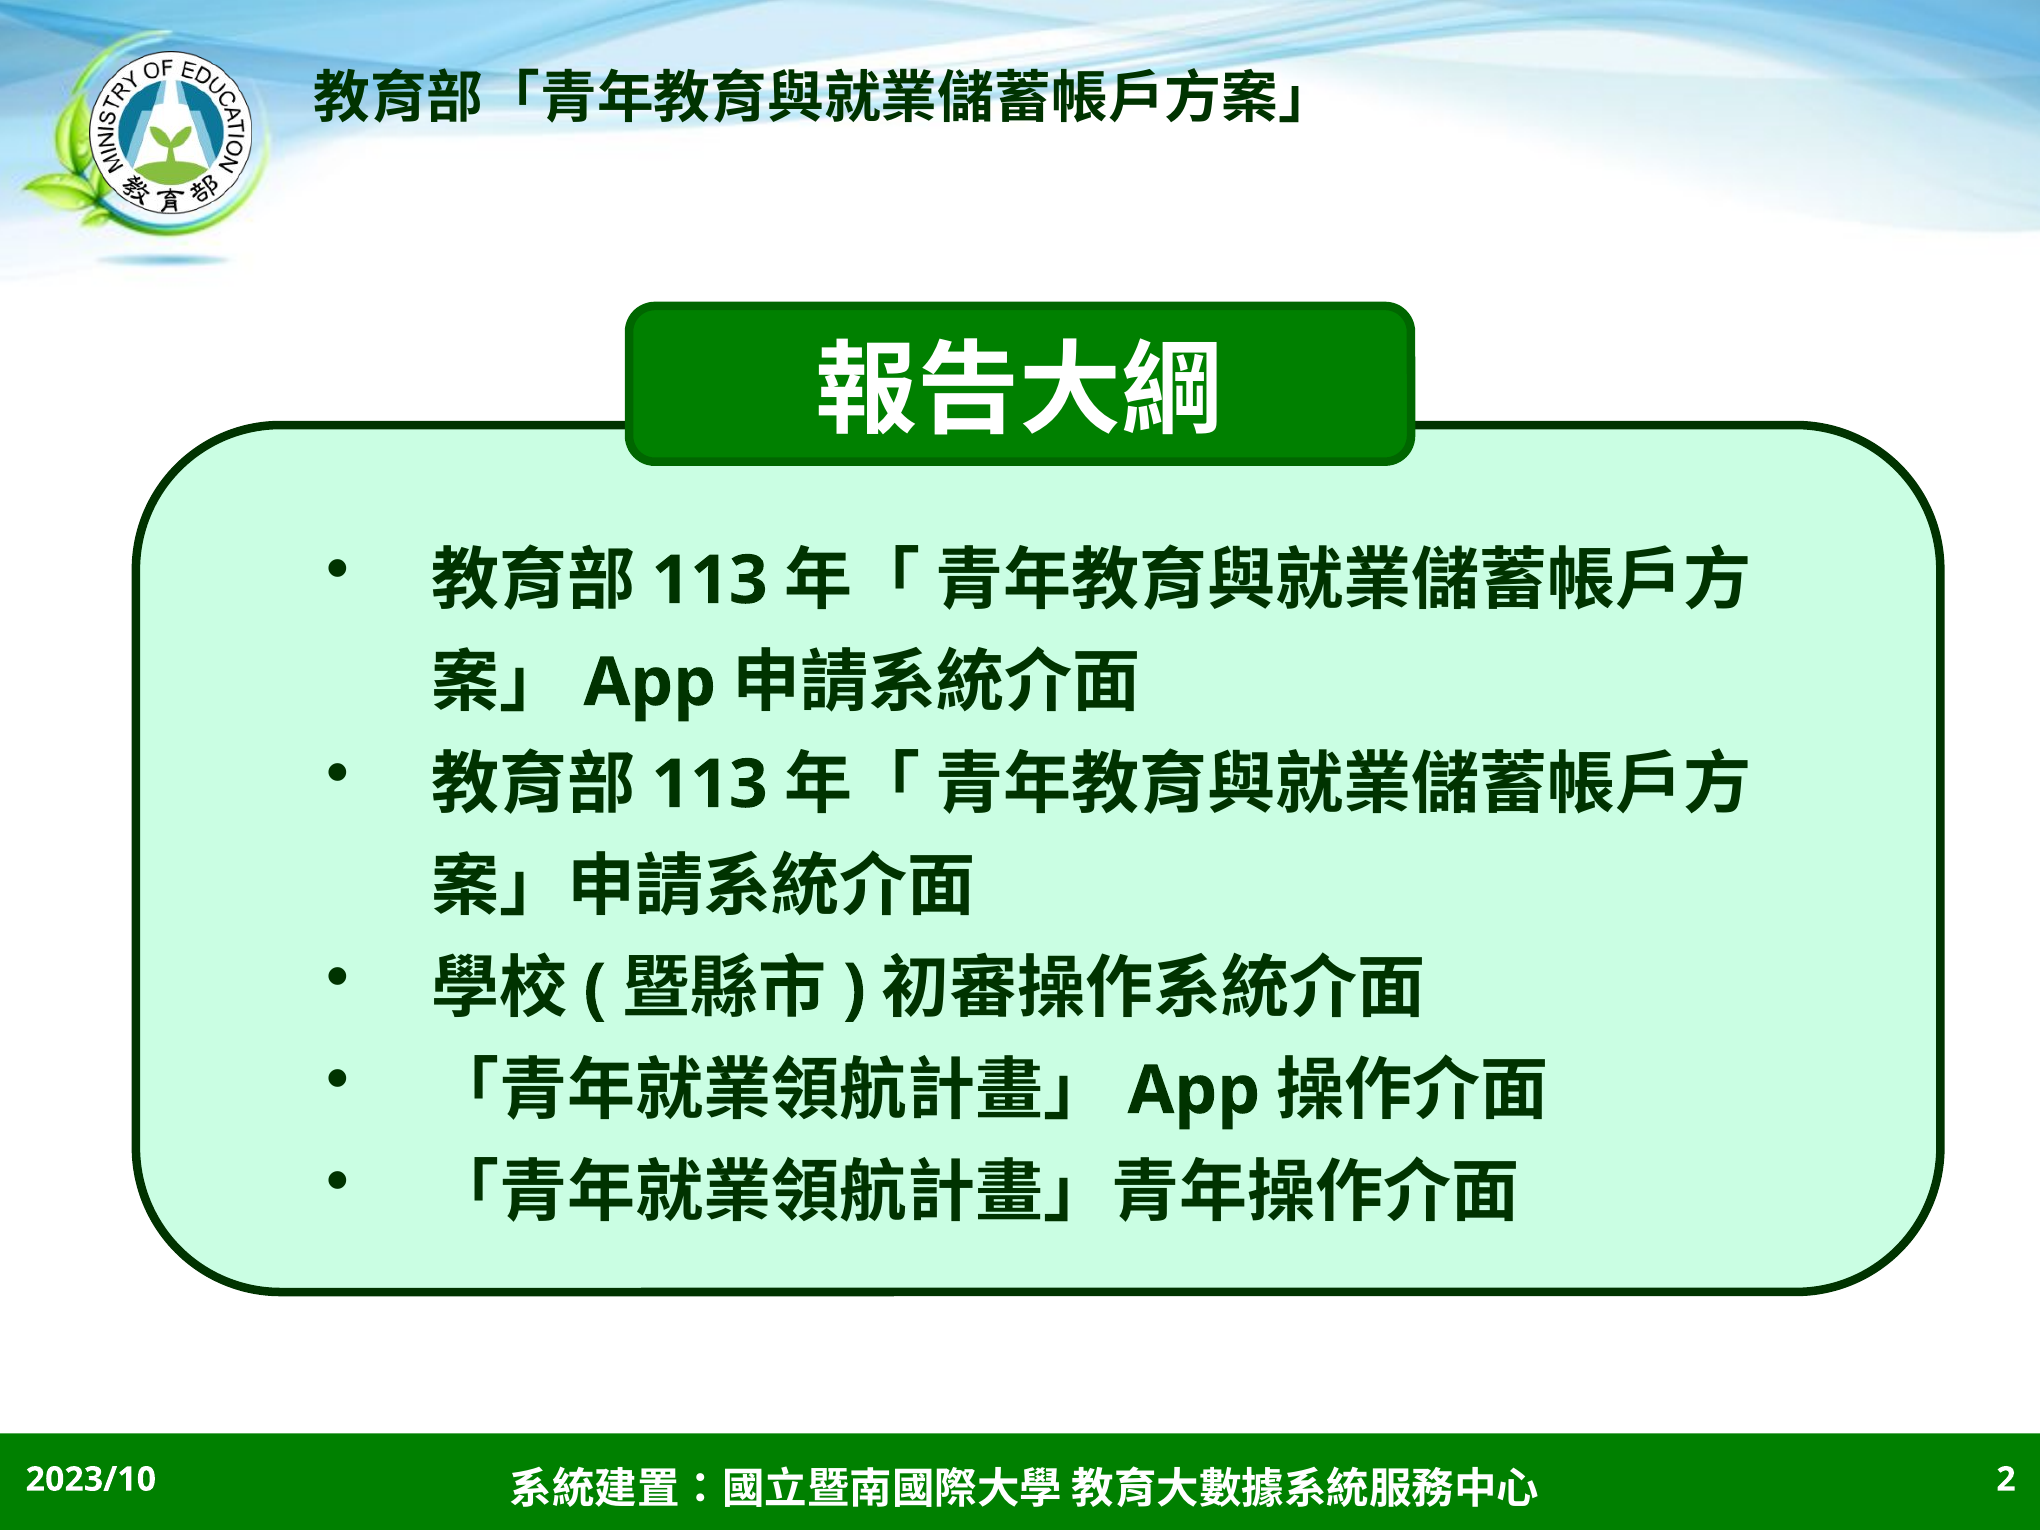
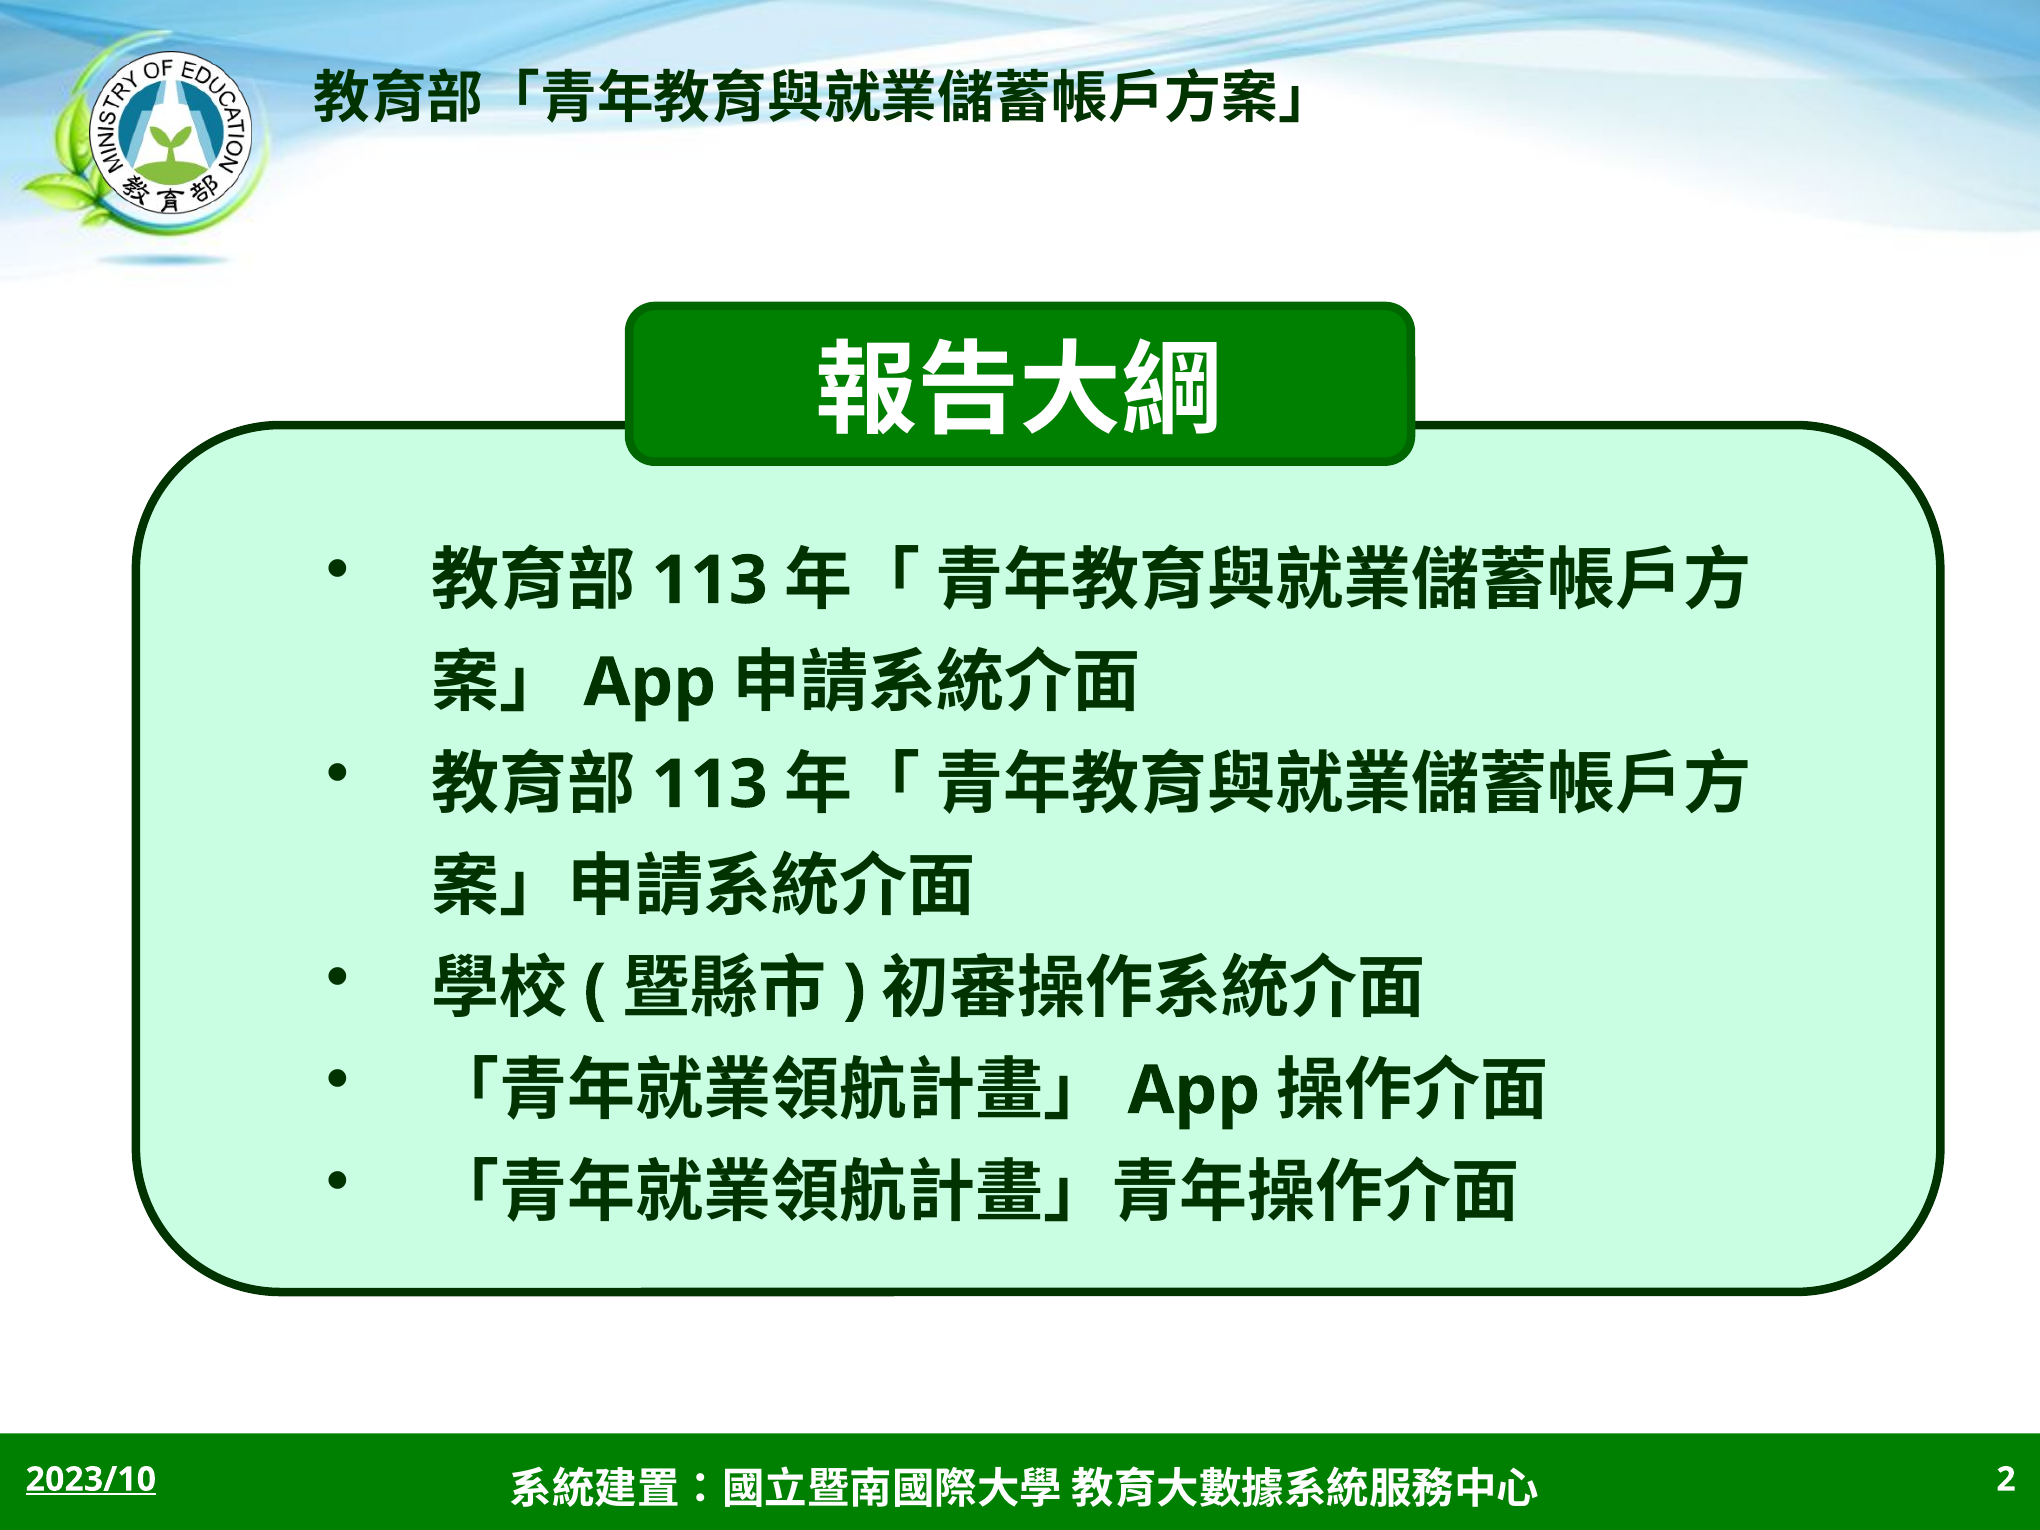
2023/10 underline: none -> present (91, 1479)
